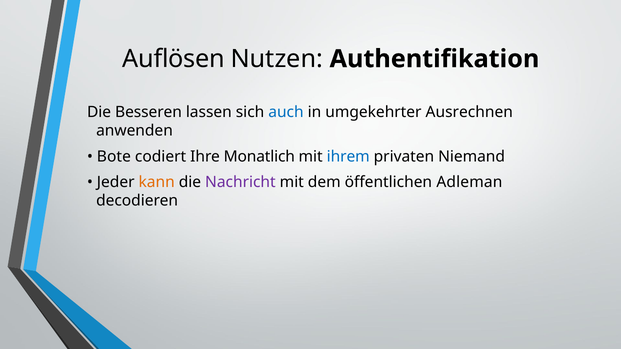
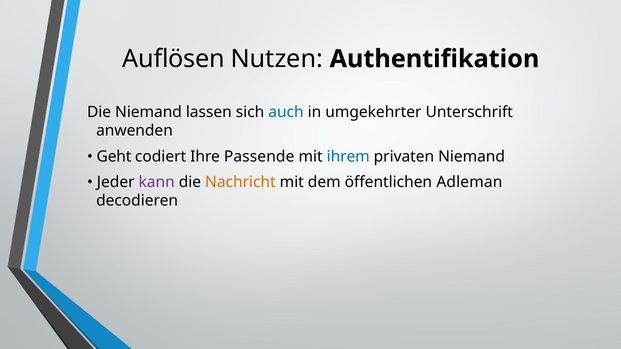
Die Besseren: Besseren -> Niemand (148, 112)
Ausrechnen: Ausrechnen -> Unterschrift (469, 112)
Bote: Bote -> Geht (114, 157)
Monatlich: Monatlich -> Passende (259, 157)
kann colour: orange -> purple (157, 182)
Nachricht colour: purple -> orange (240, 182)
